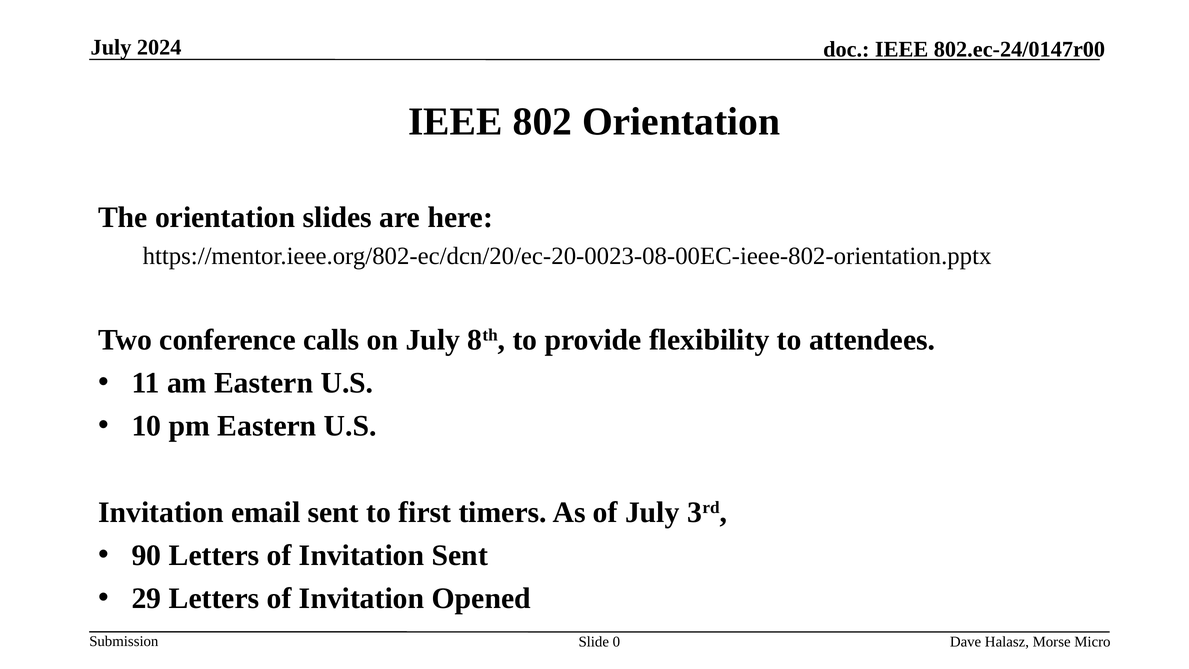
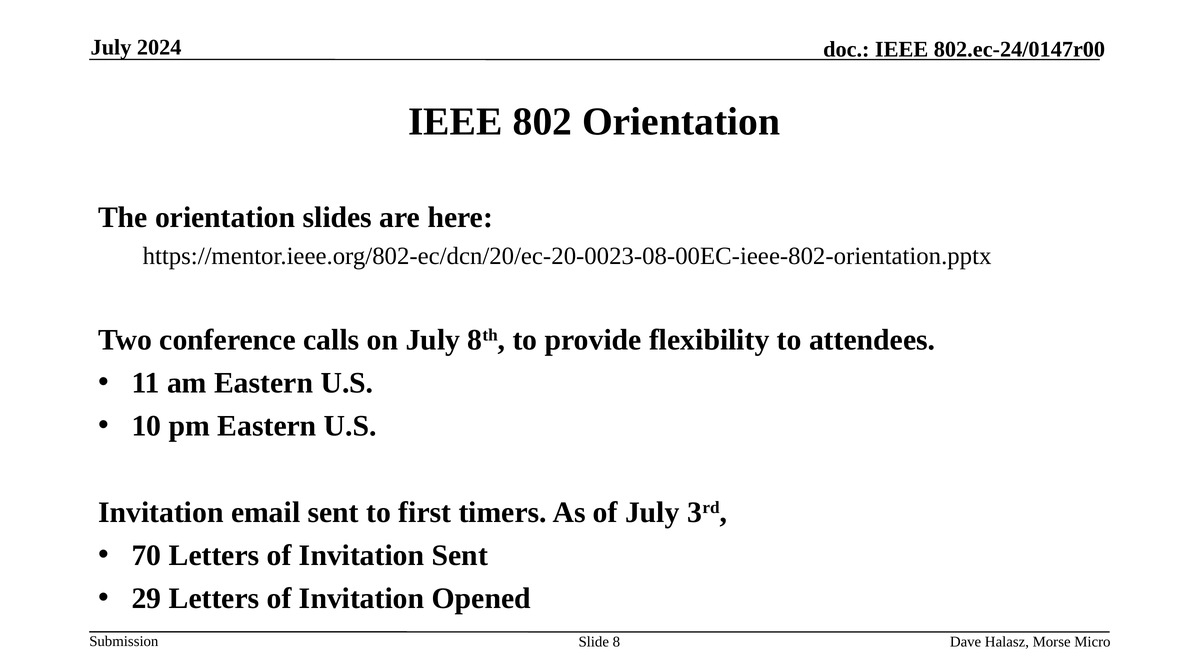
90: 90 -> 70 (146, 555)
0: 0 -> 8 (616, 641)
